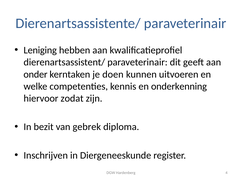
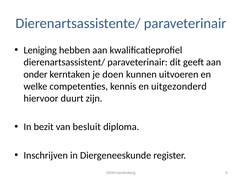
onderkenning: onderkenning -> uitgezonderd (179, 87)
zodat: zodat -> duurt (72, 99)
gebrek: gebrek -> besluit (87, 127)
